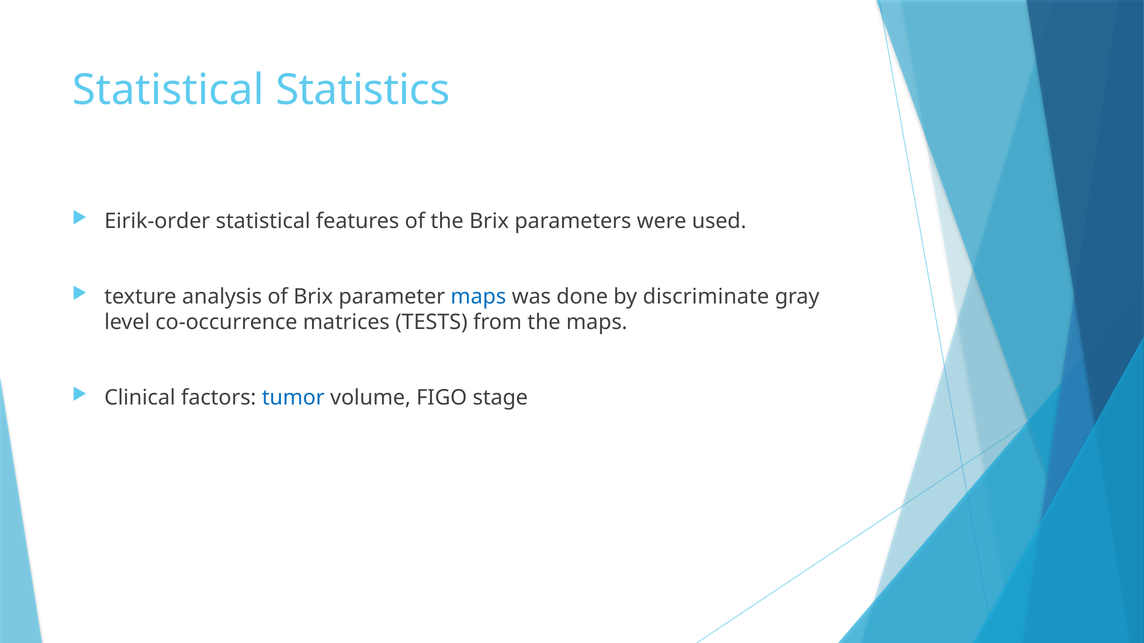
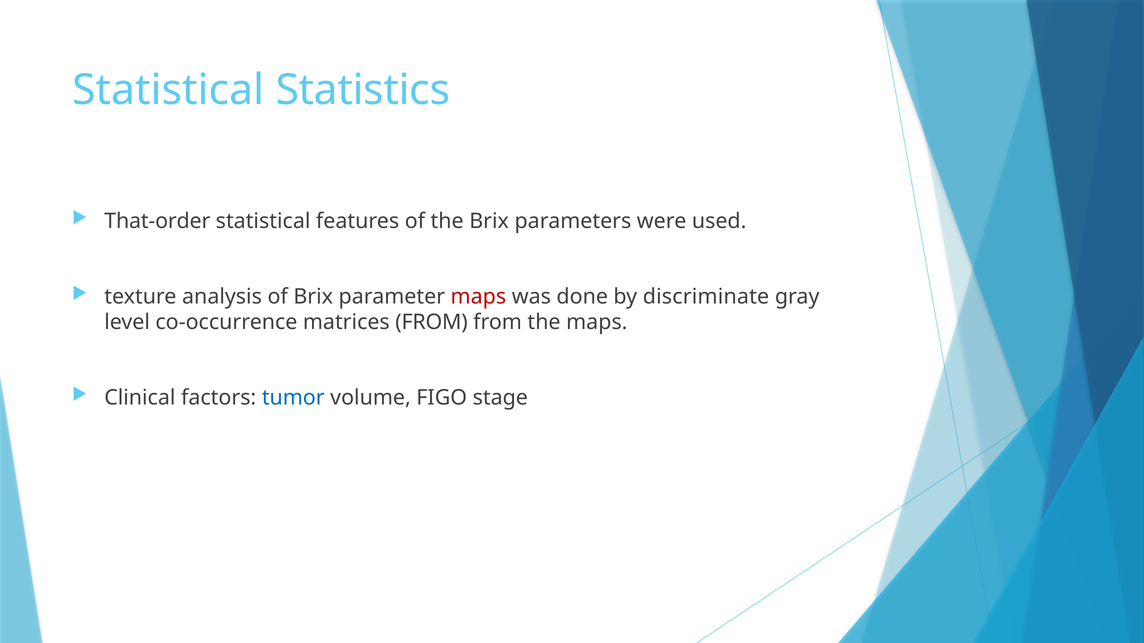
Eirik-order: Eirik-order -> That-order (157, 221)
maps colour: blue -> red (478, 297)
matrices TESTS: TESTS -> FROM (432, 322)
